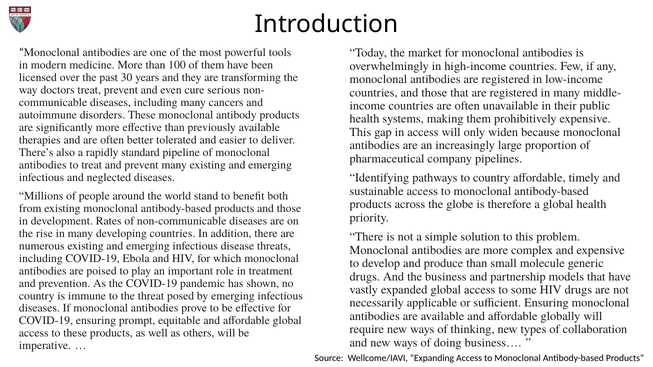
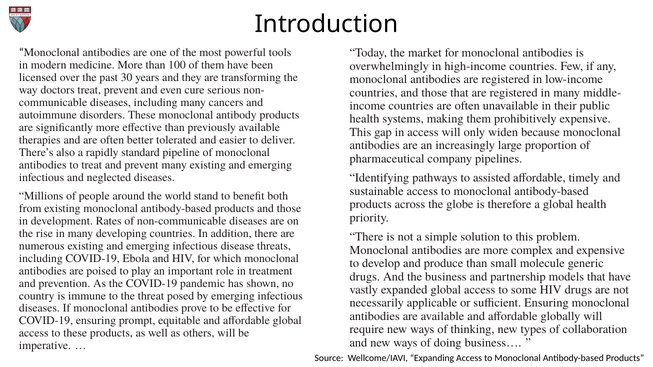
to country: country -> assisted (492, 178)
